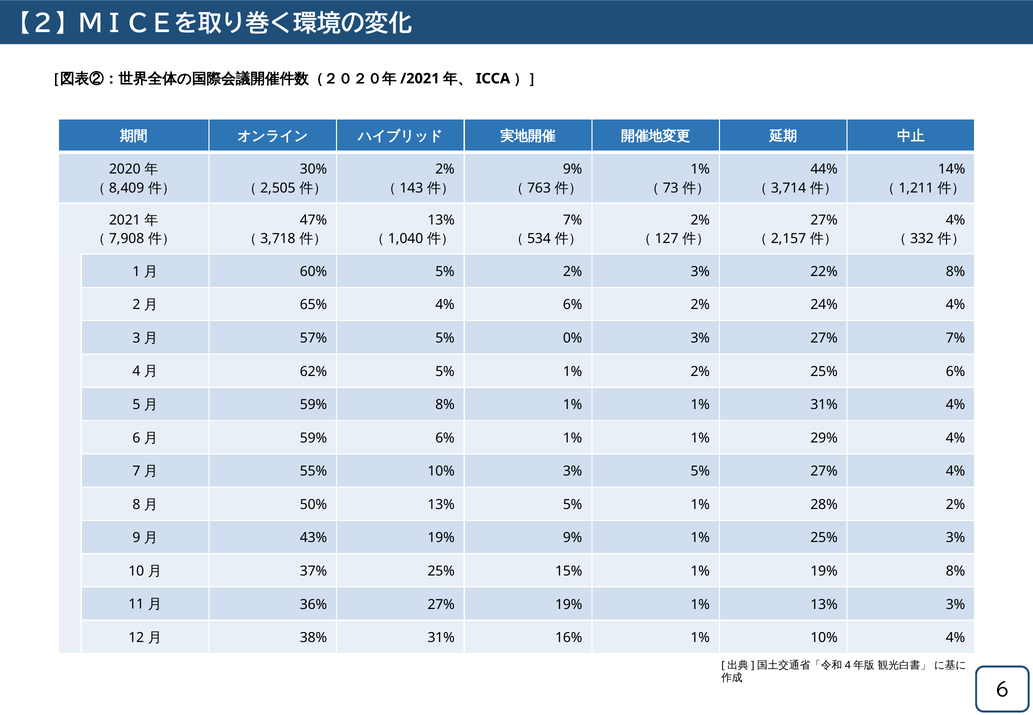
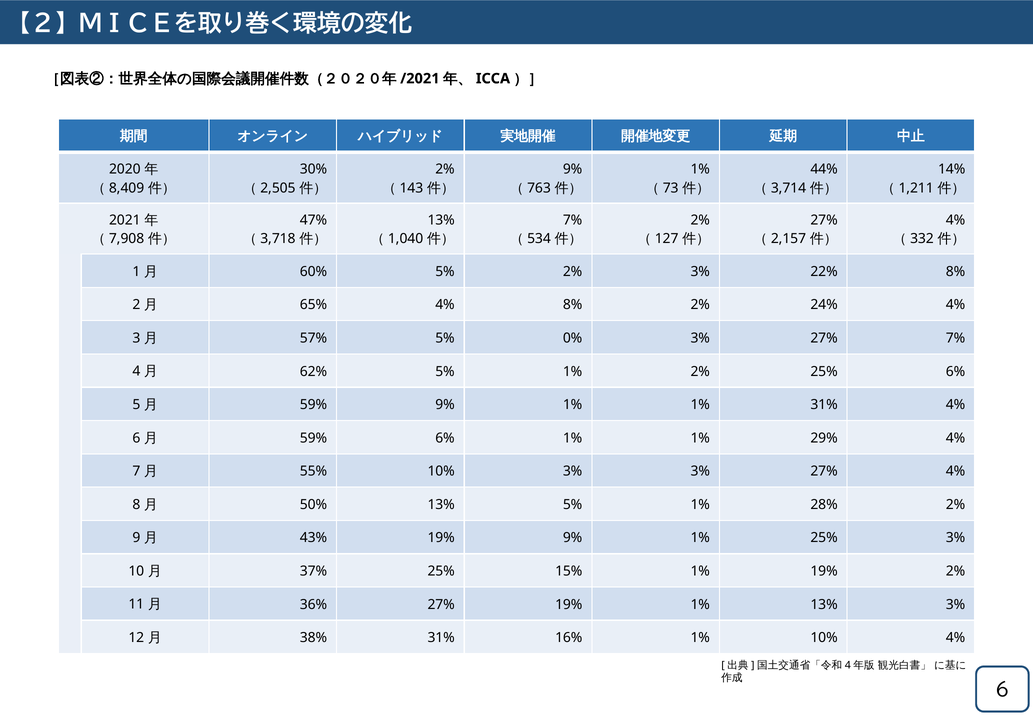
4% 6%: 6% -> 8% (573, 305)
59% 8%: 8% -> 9% (445, 405)
3% 5%: 5% -> 3% (700, 471)
19% 8%: 8% -> 2% (956, 571)
